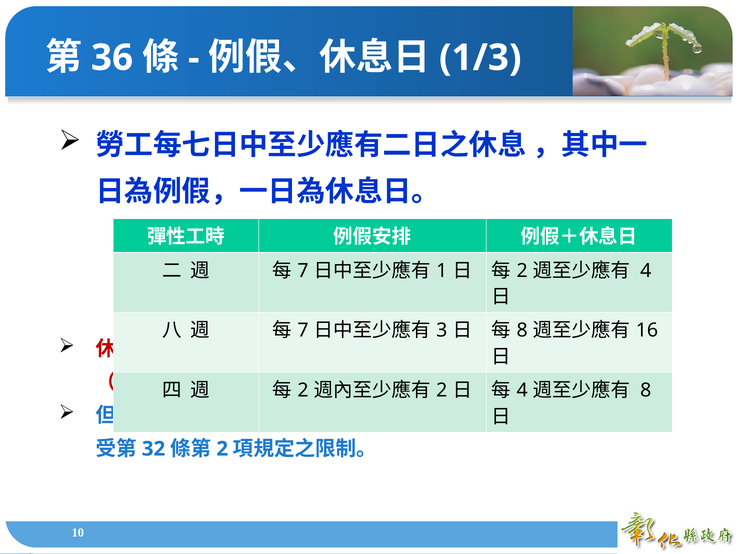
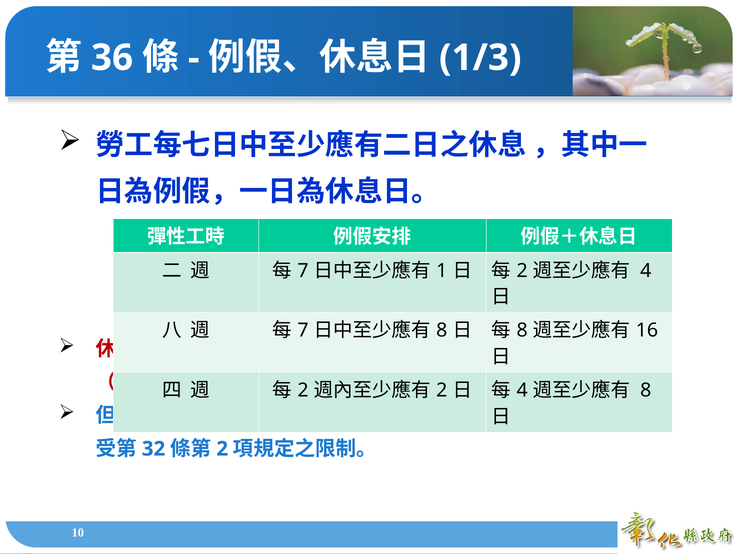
3: 3 -> 8 (442, 331)
